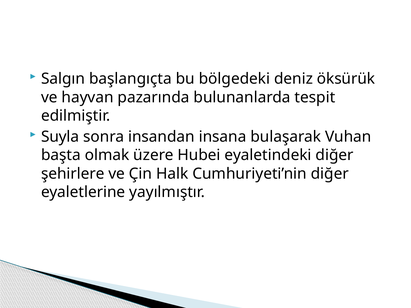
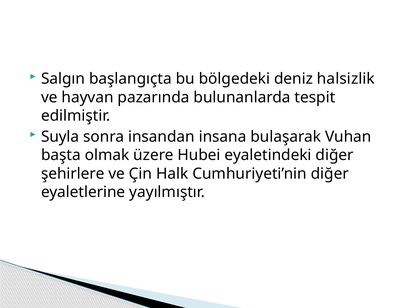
öksürük: öksürük -> halsizlik (346, 79)
